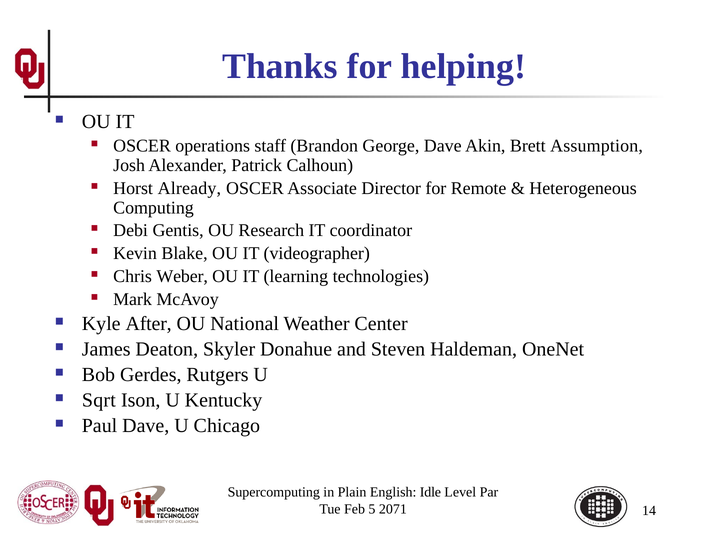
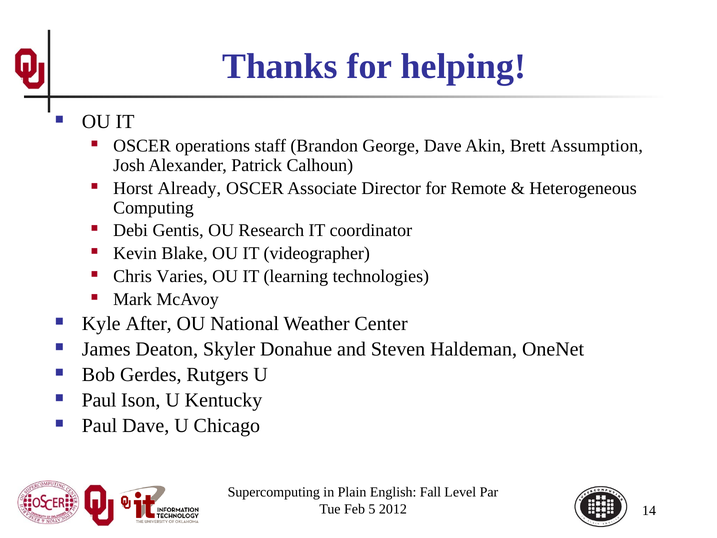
Weber: Weber -> Varies (182, 276)
Sqrt: Sqrt -> Paul (99, 400)
Idle: Idle -> Fall (430, 492)
2071: 2071 -> 2012 (393, 509)
